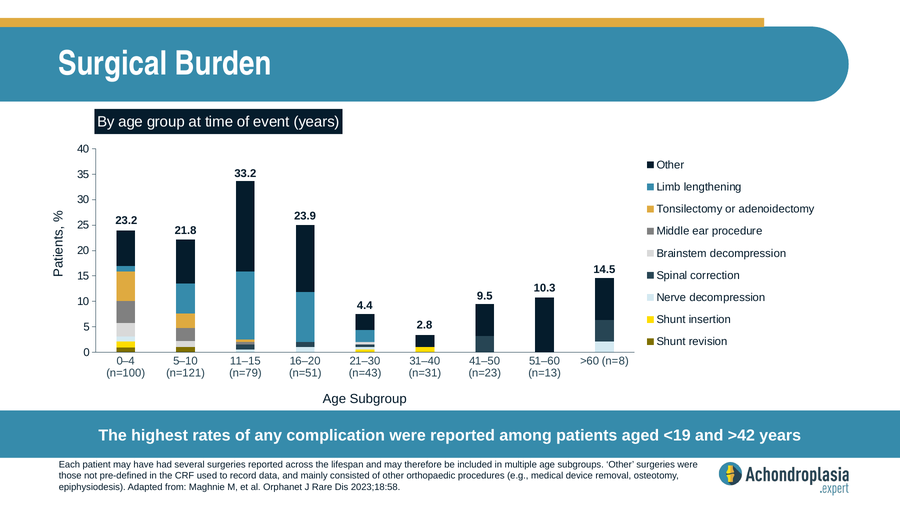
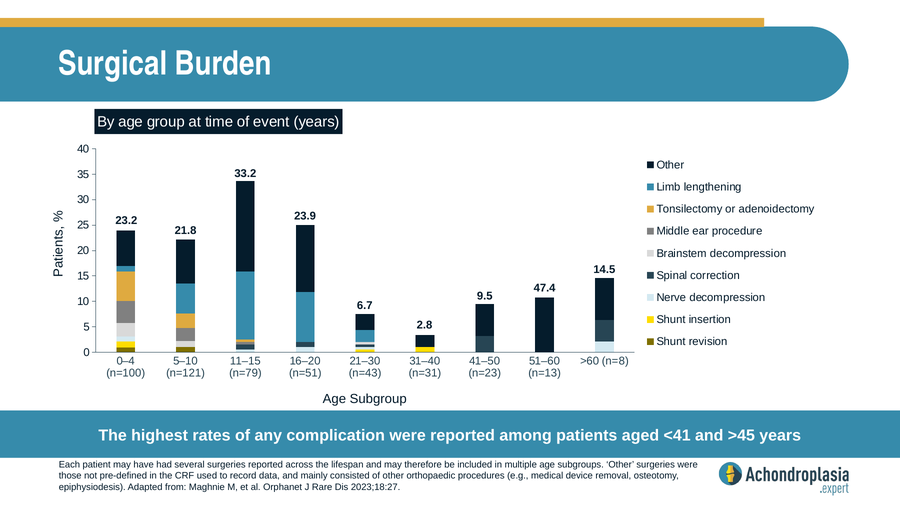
10.3: 10.3 -> 47.4 (545, 288)
4.4: 4.4 -> 6.7 (365, 306)
<19: <19 -> <41 (677, 435)
>42: >42 -> >45 (741, 435)
2023;18:58: 2023;18:58 -> 2023;18:27 (376, 487)
